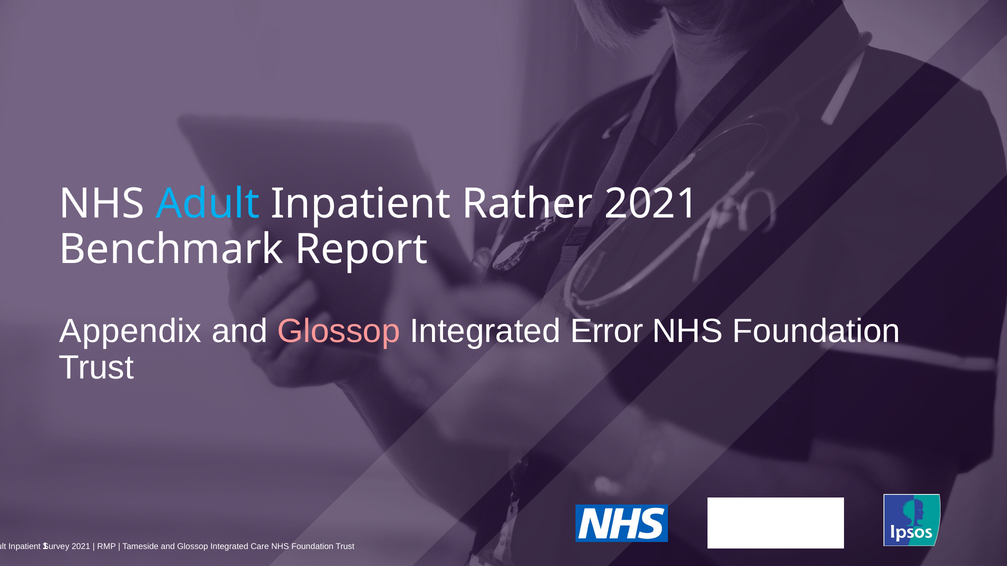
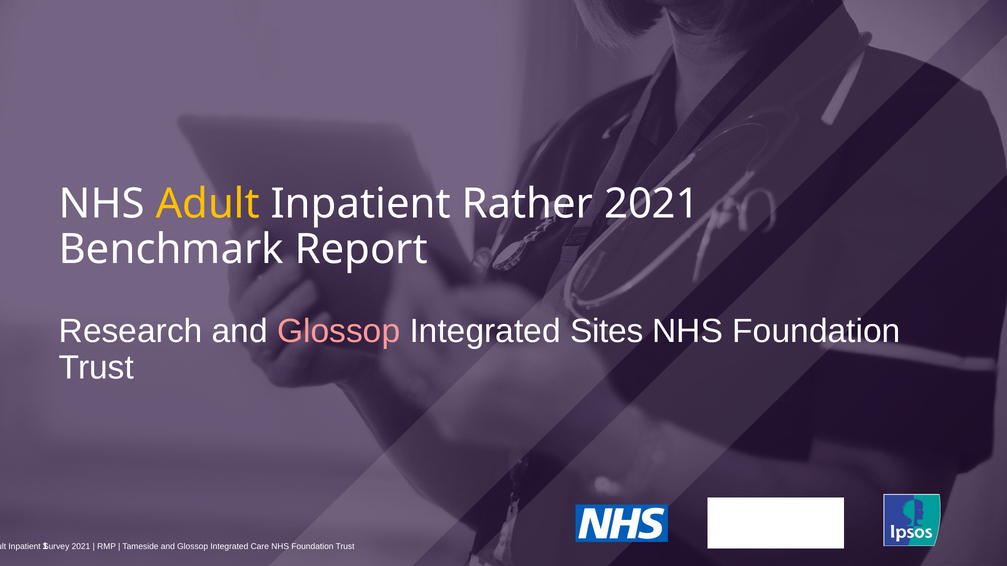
Adult colour: light blue -> yellow (208, 204)
Appendix: Appendix -> Research (131, 331)
Error: Error -> Sites (607, 331)
